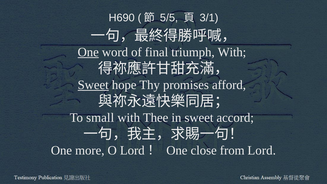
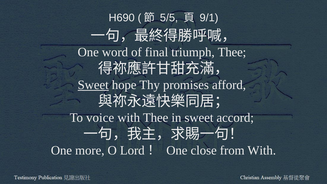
3/1: 3/1 -> 9/1 (209, 18)
One underline: present -> none (88, 52)
triumph With: With -> Thee (232, 52)
small: small -> voice (100, 118)
from Lord: Lord -> With (262, 150)
